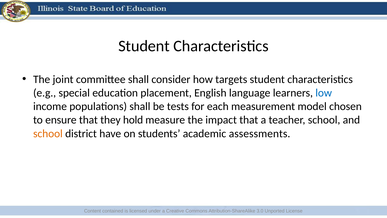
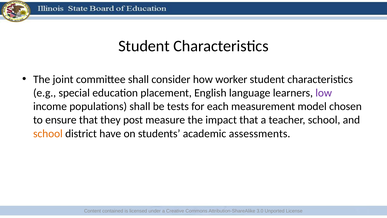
targets: targets -> worker (231, 79)
low colour: blue -> purple (324, 93)
hold: hold -> post (133, 120)
